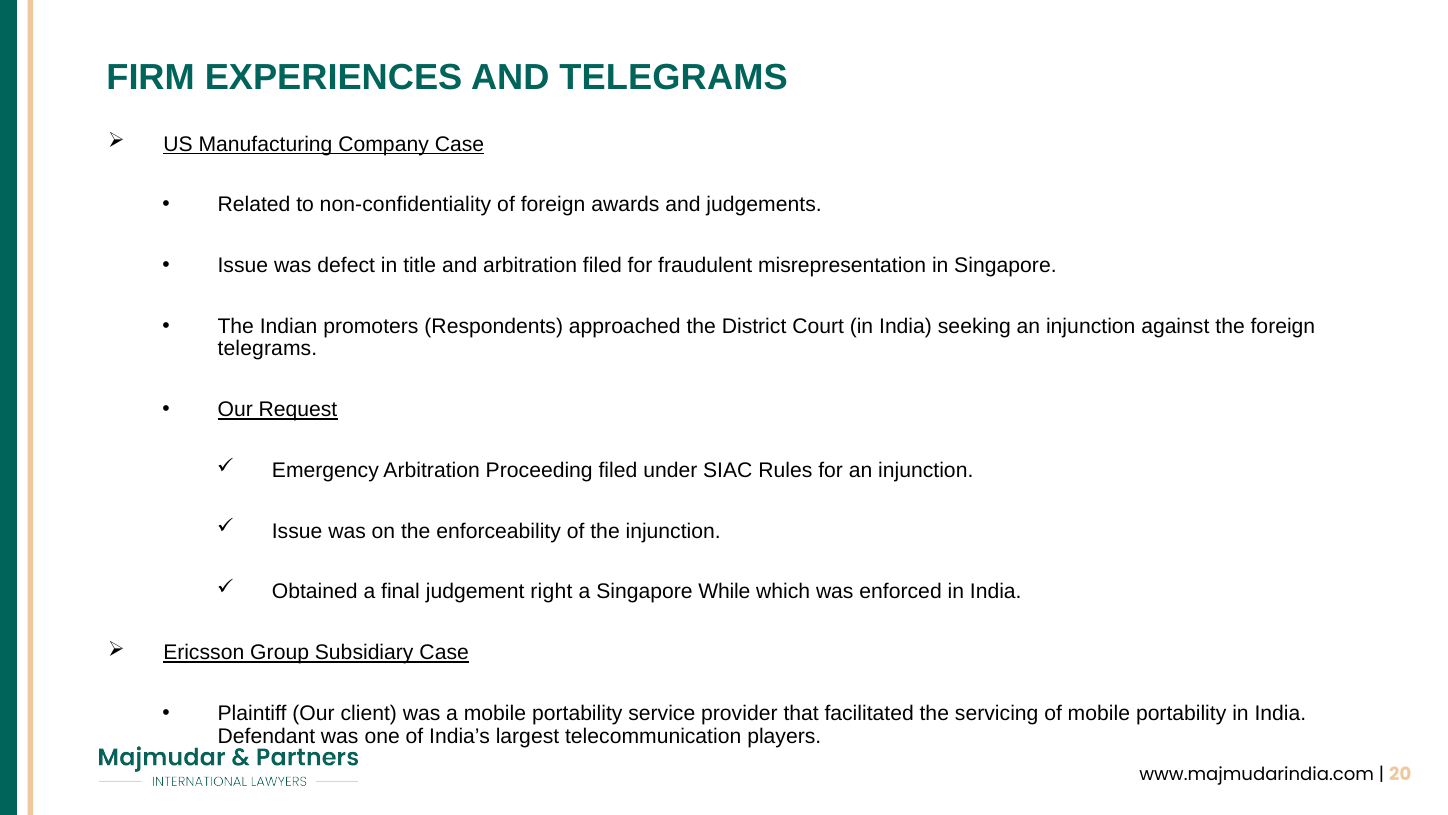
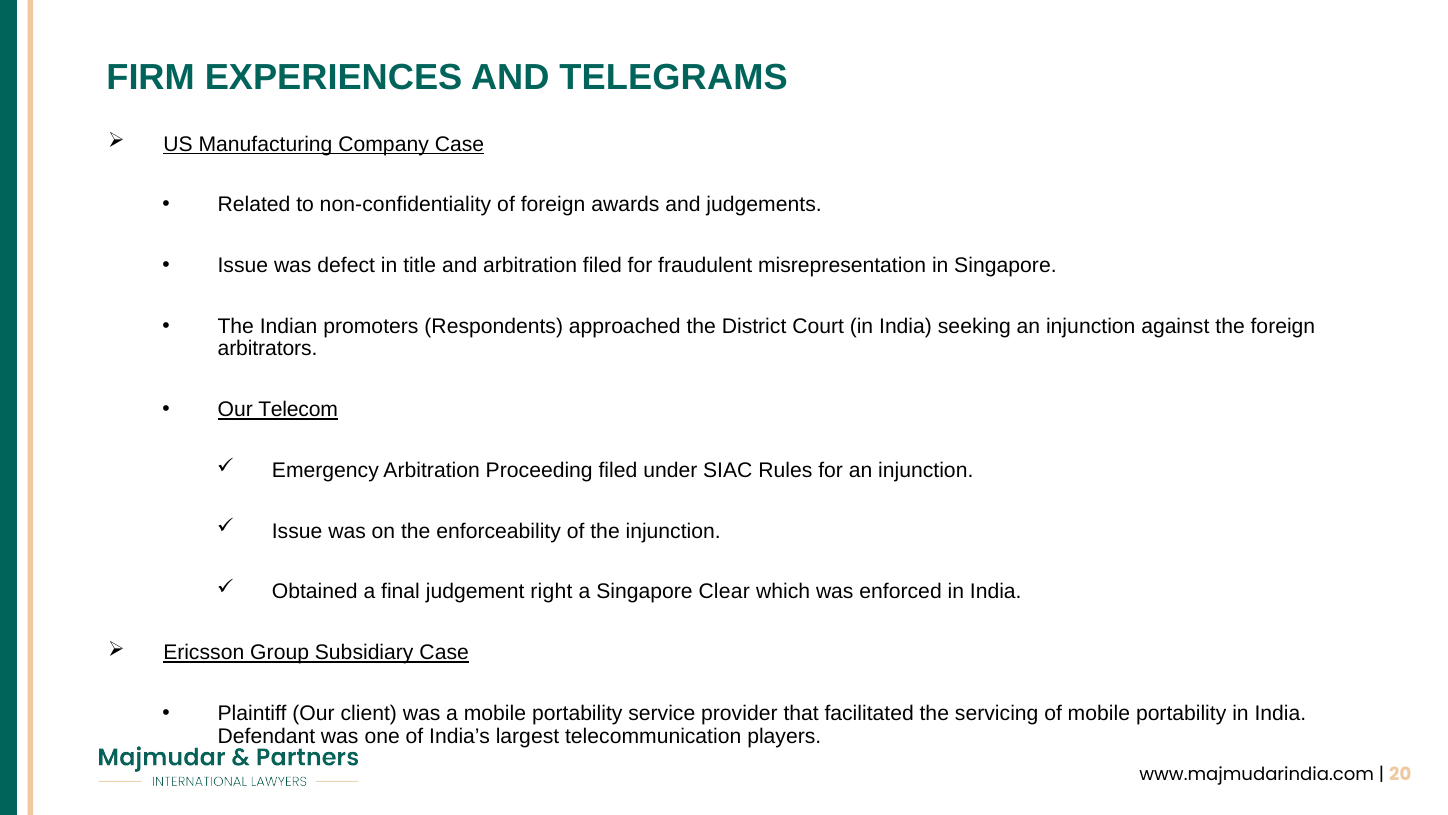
telegrams: telegrams -> arbitrators (268, 349)
Request: Request -> Telecom (298, 409)
While: While -> Clear (724, 591)
